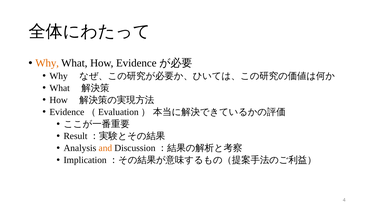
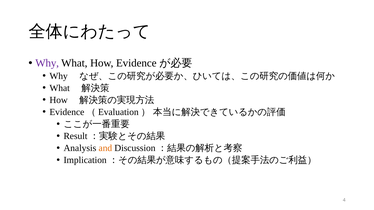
Why colour: orange -> purple (47, 63)
